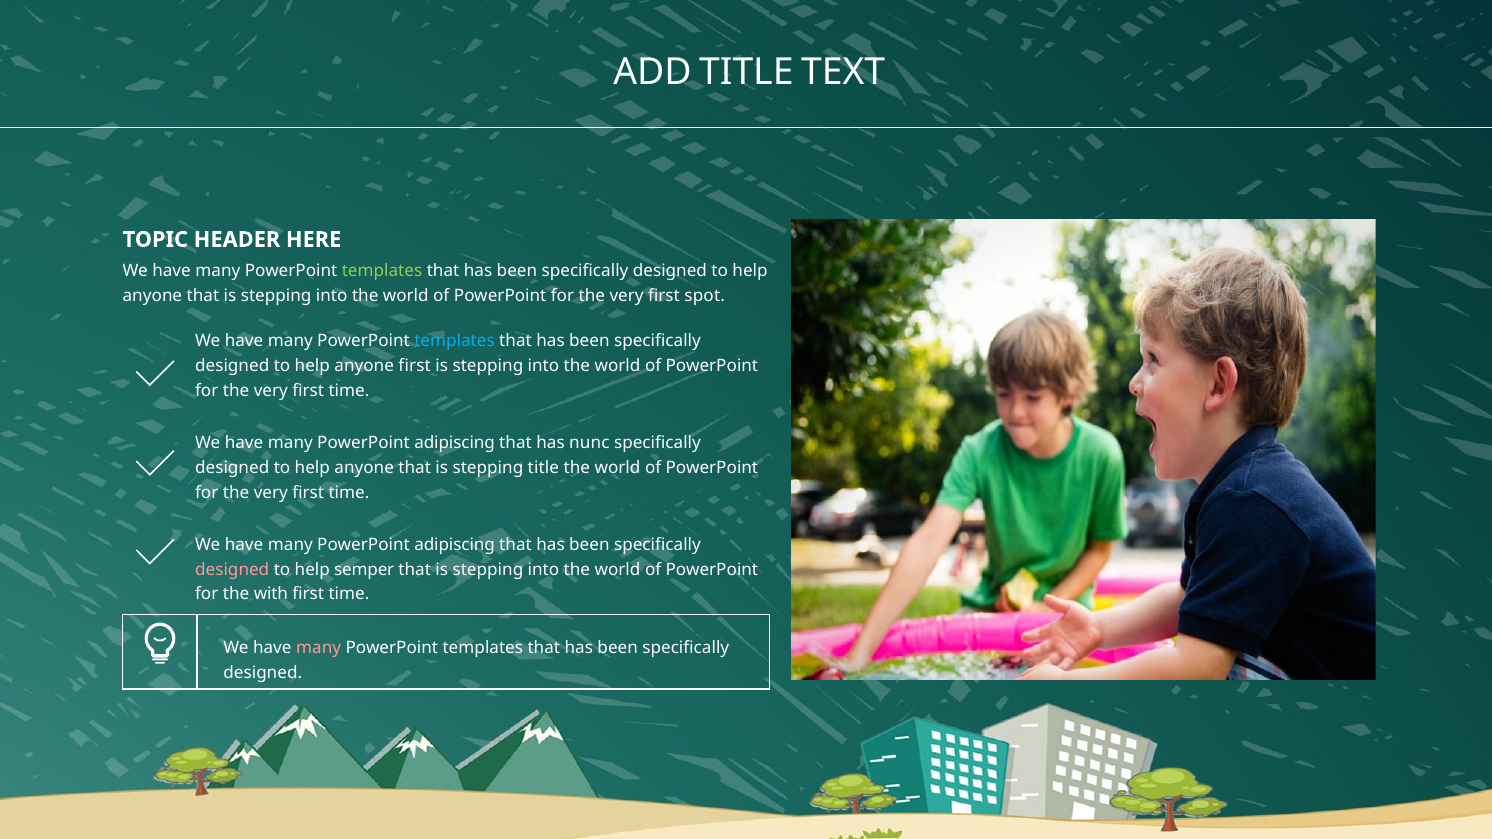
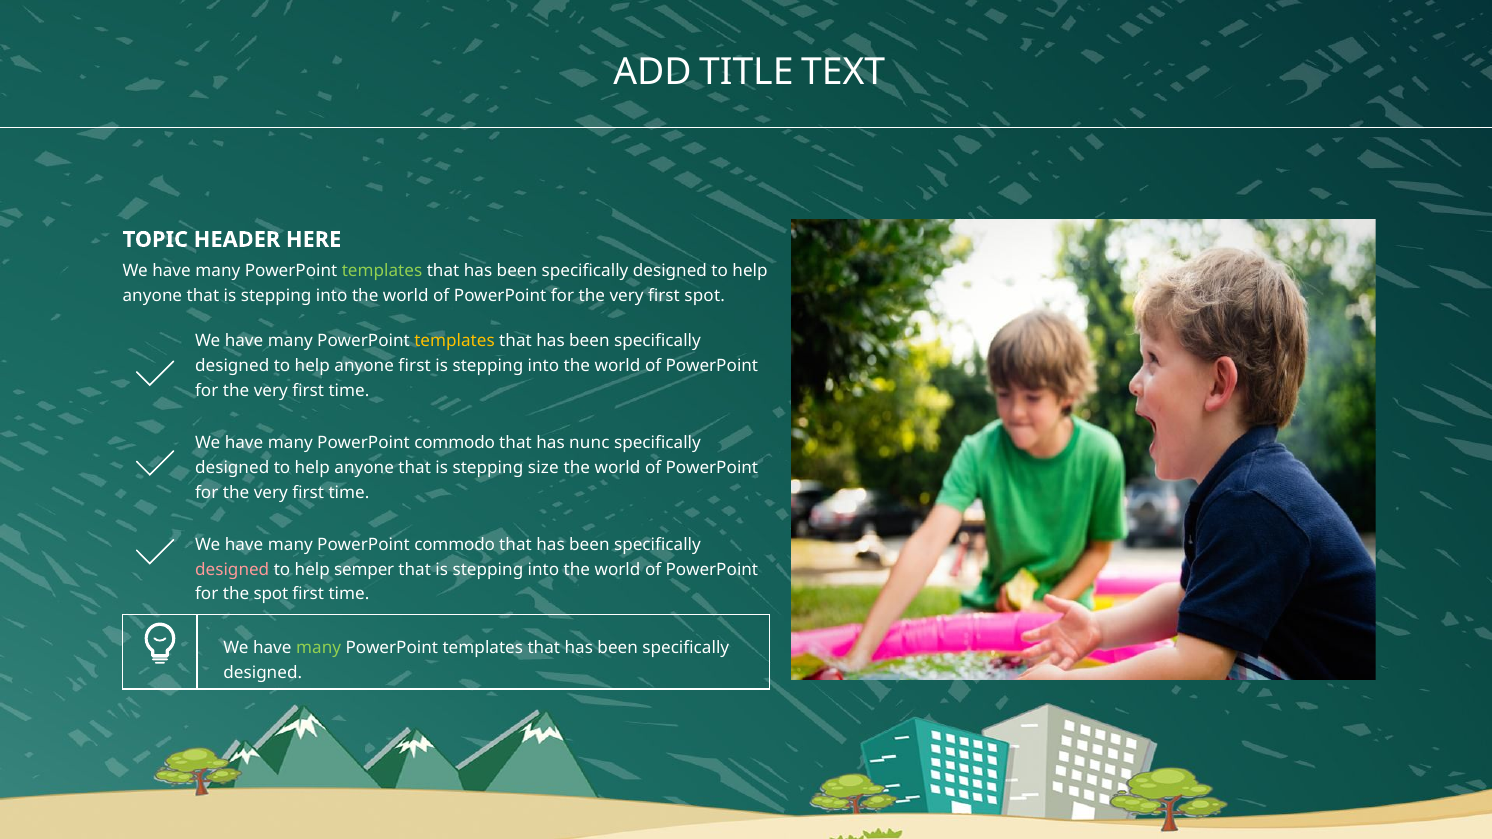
templates colour: light blue -> yellow (455, 342)
adipiscing: adipiscing -> commodo (455, 443)
stepping title: title -> size (543, 468)
adipiscing: adipiscing -> commodo (455, 545)
the with: with -> spot (271, 595)
many colour: pink -> light green (319, 649)
